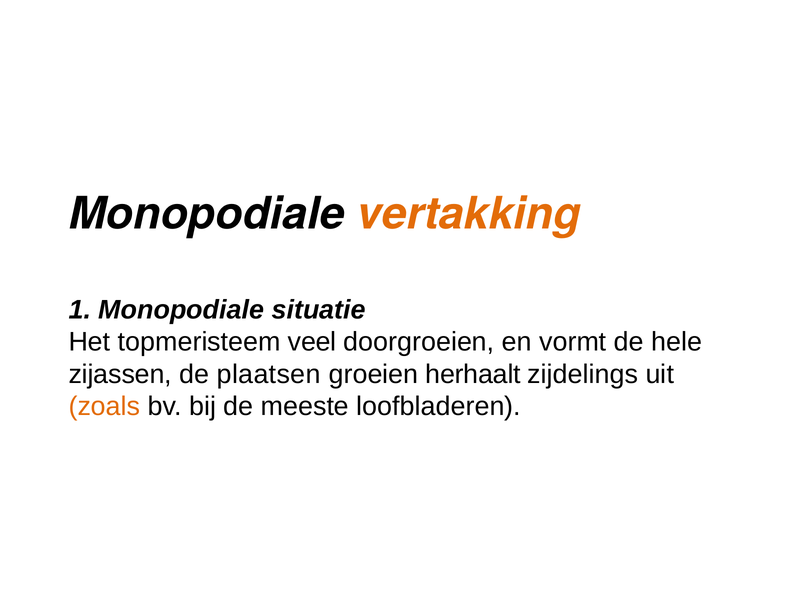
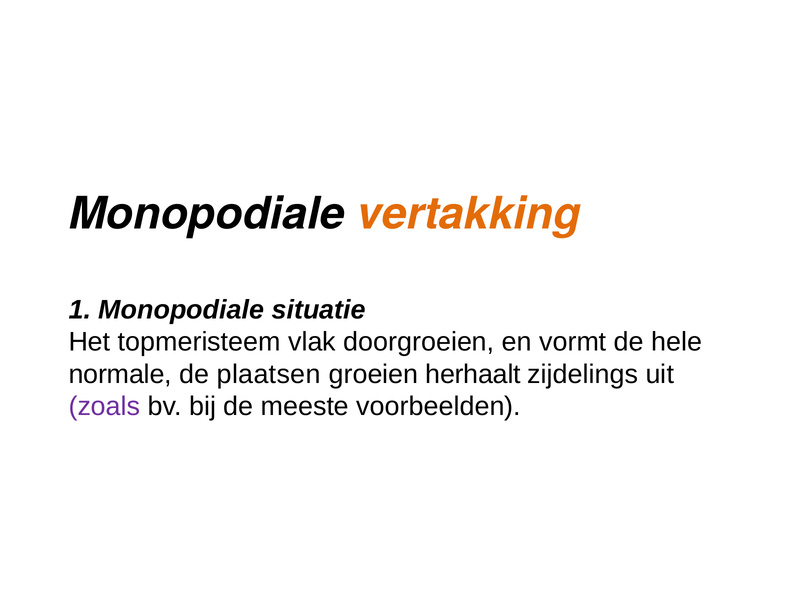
veel: veel -> vlak (312, 342)
zijassen: zijassen -> normale (120, 374)
zoals colour: orange -> purple (104, 407)
loofbladeren: loofbladeren -> voorbeelden (439, 407)
